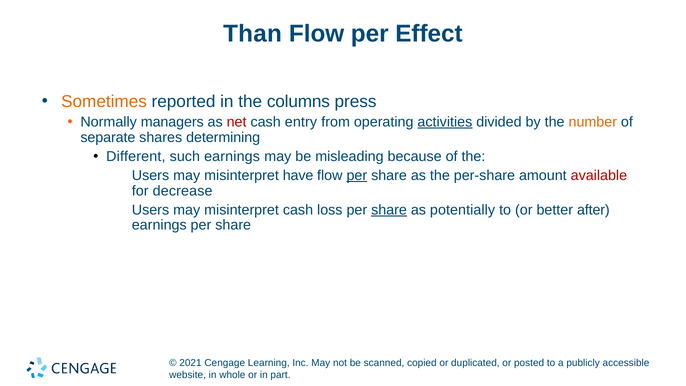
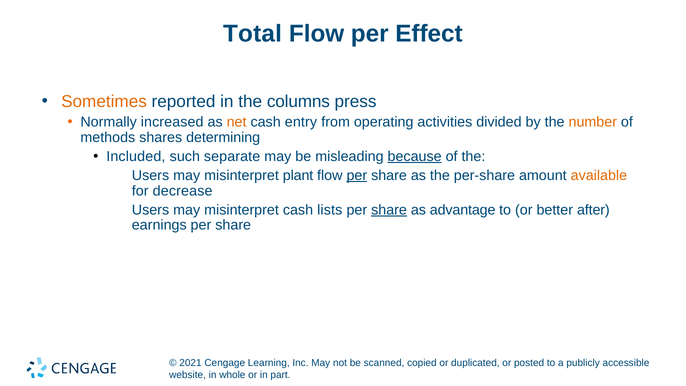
Than: Than -> Total (252, 34)
managers: managers -> increased (172, 122)
net colour: red -> orange (237, 122)
activities underline: present -> none (445, 122)
separate: separate -> methods (108, 137)
Different: Different -> Included (136, 156)
such earnings: earnings -> separate (232, 156)
because underline: none -> present (415, 156)
have: have -> plant (298, 175)
available colour: red -> orange (599, 175)
loss: loss -> lists (330, 210)
potentially: potentially -> advantage (463, 210)
